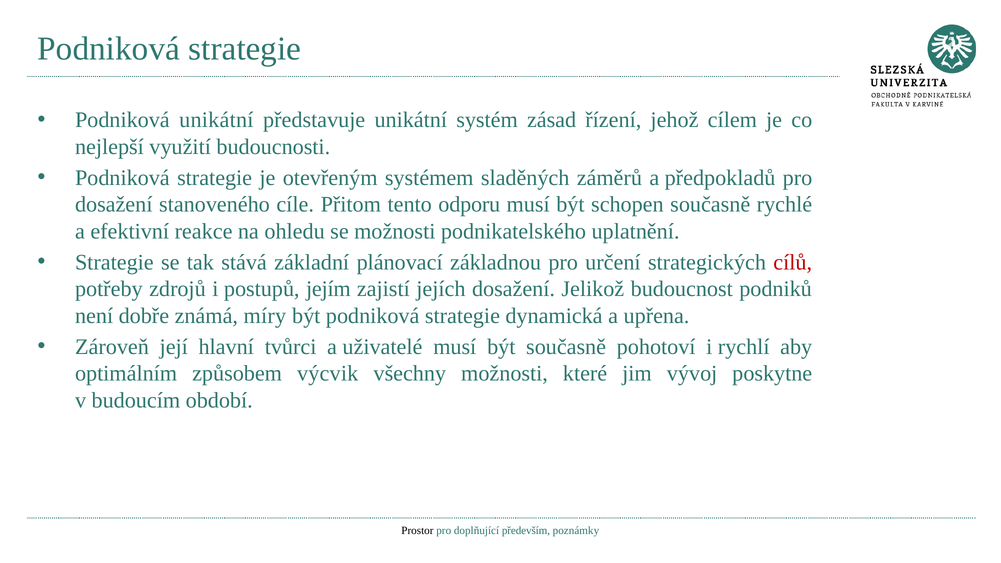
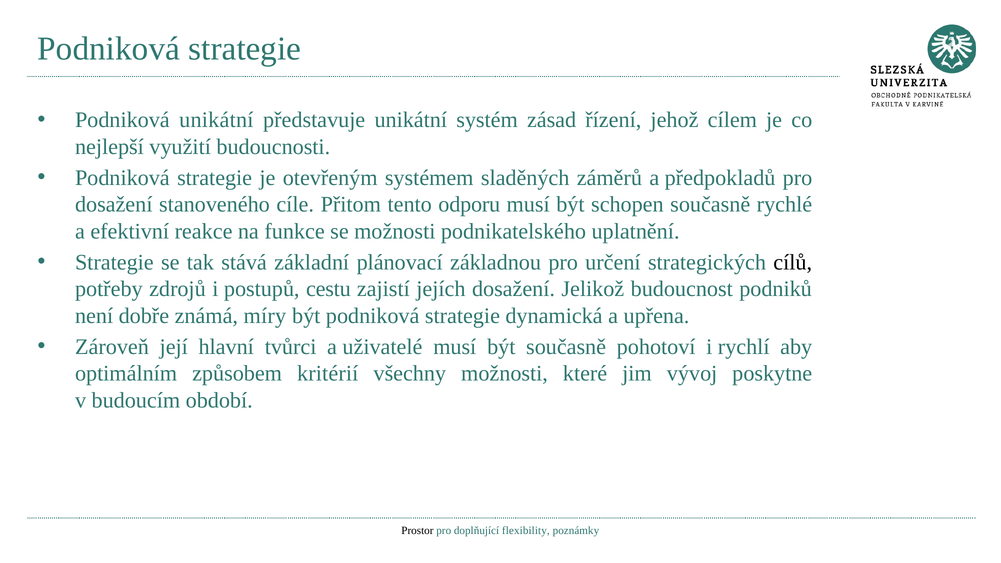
ohledu: ohledu -> funkce (295, 231)
cílů colour: red -> black (793, 262)
jejím: jejím -> cestu (328, 289)
výcvik: výcvik -> kritérií (328, 374)
především: především -> flexibility (526, 530)
